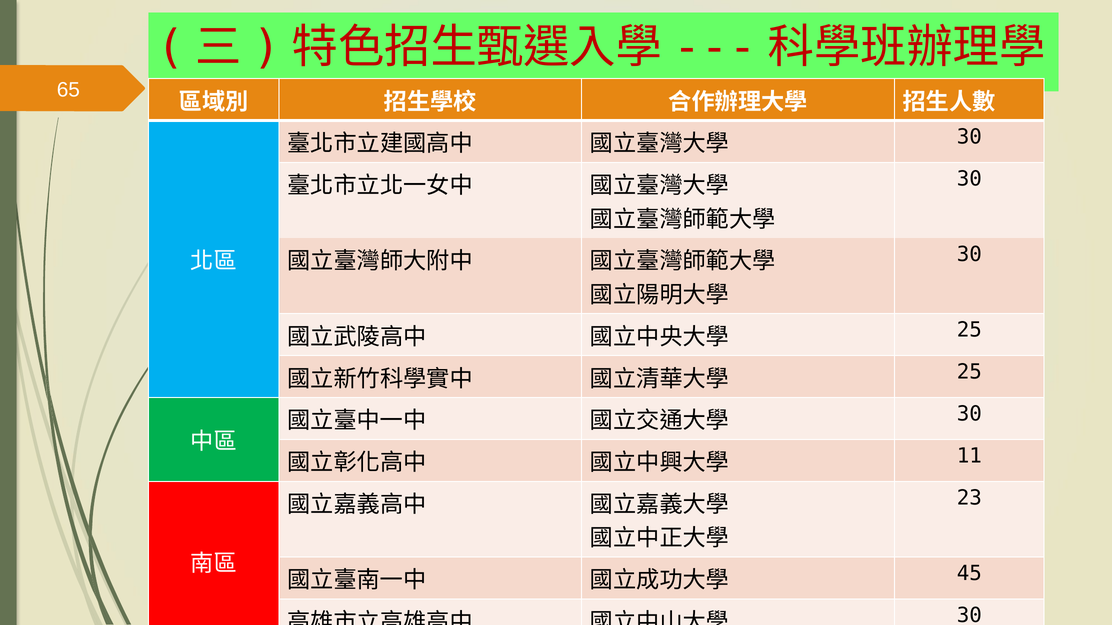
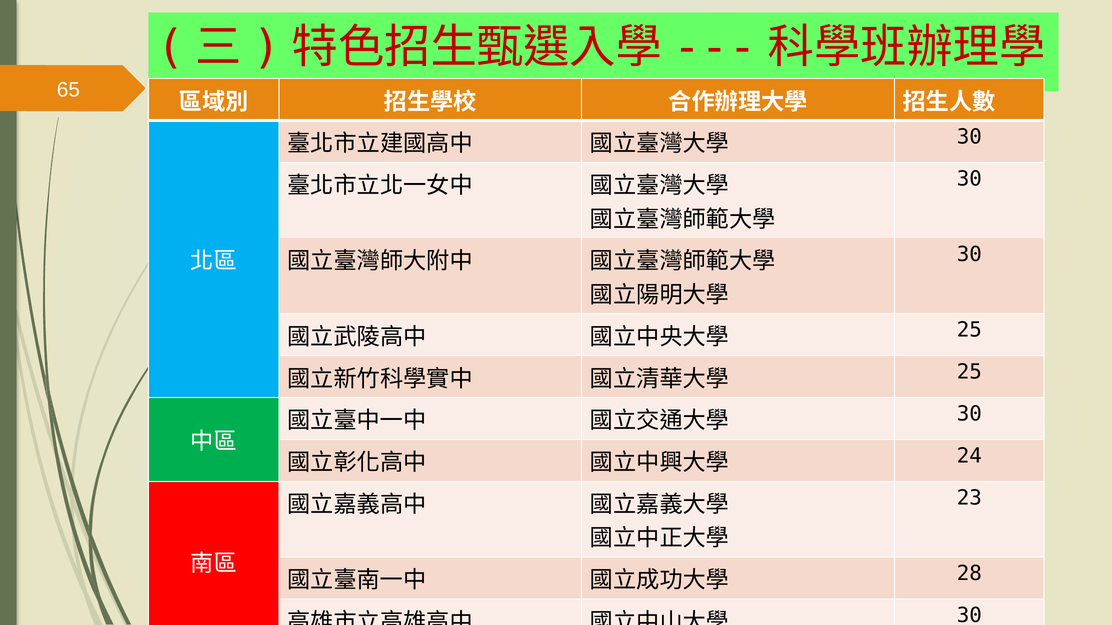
11: 11 -> 24 (969, 456)
45: 45 -> 28 (969, 574)
